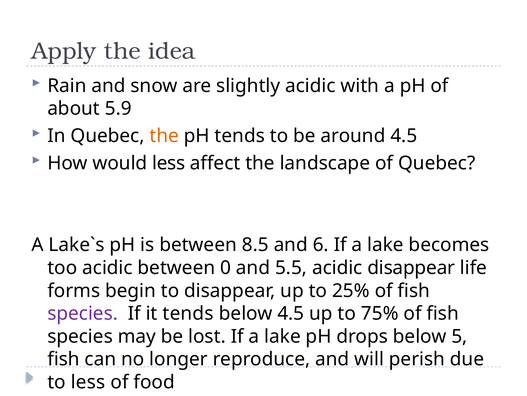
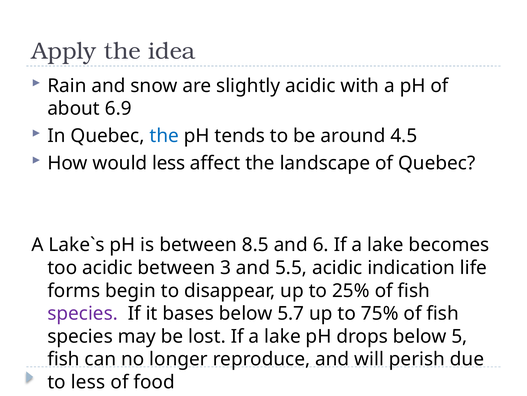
5.9: 5.9 -> 6.9 (118, 108)
the colour: orange -> blue (164, 136)
0: 0 -> 3 (226, 267)
acidic disappear: disappear -> indication (411, 267)
it tends: tends -> bases (188, 313)
below 4.5: 4.5 -> 5.7 (291, 313)
